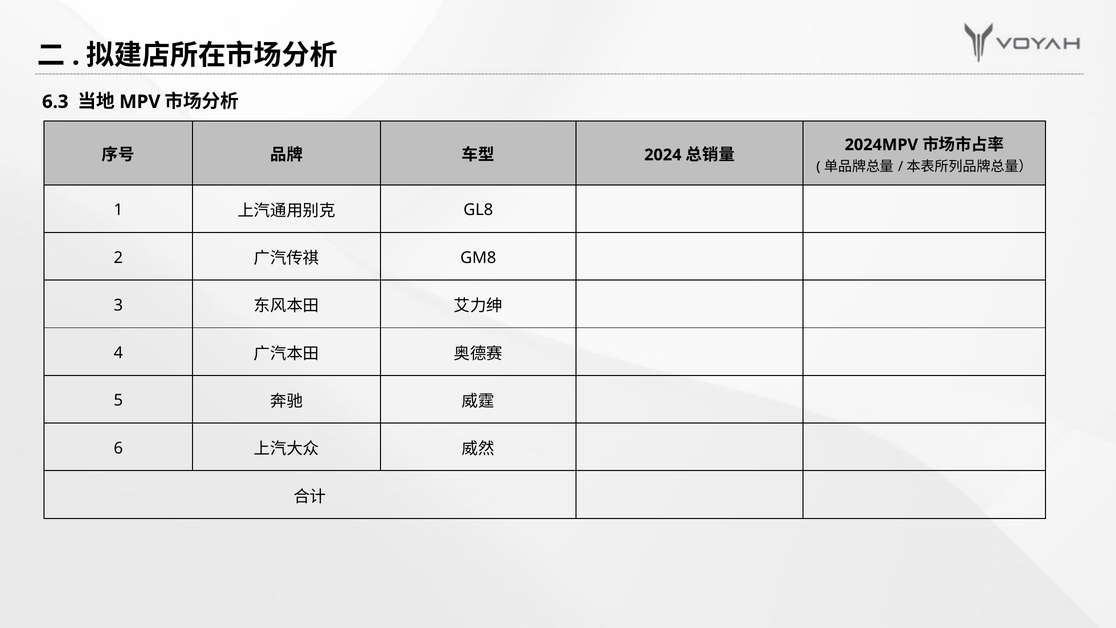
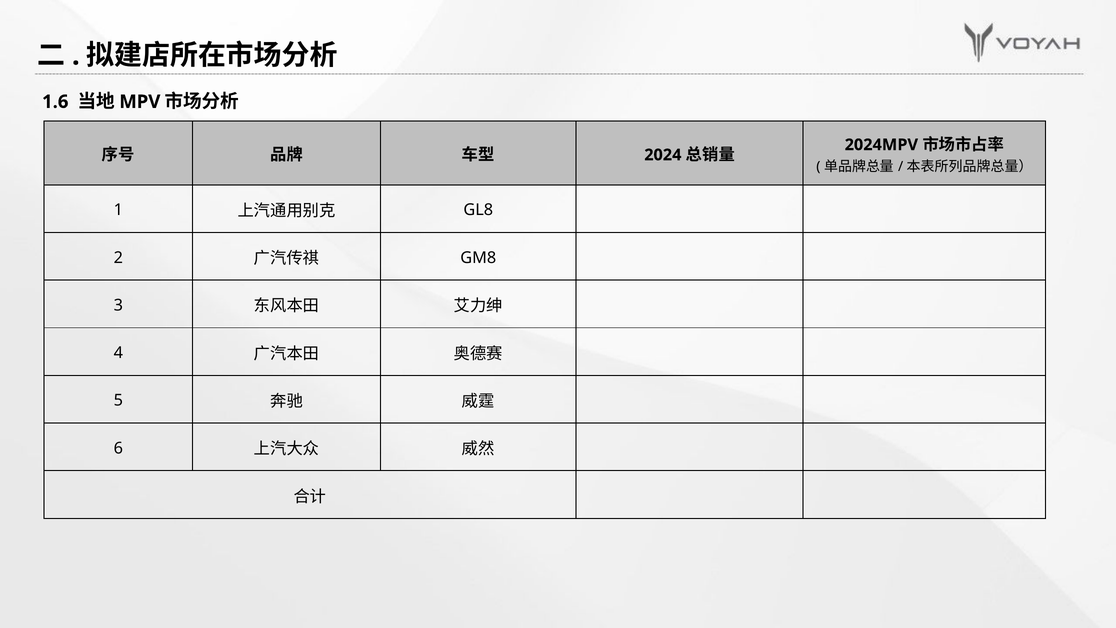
6.3: 6.3 -> 1.6 (55, 102)
